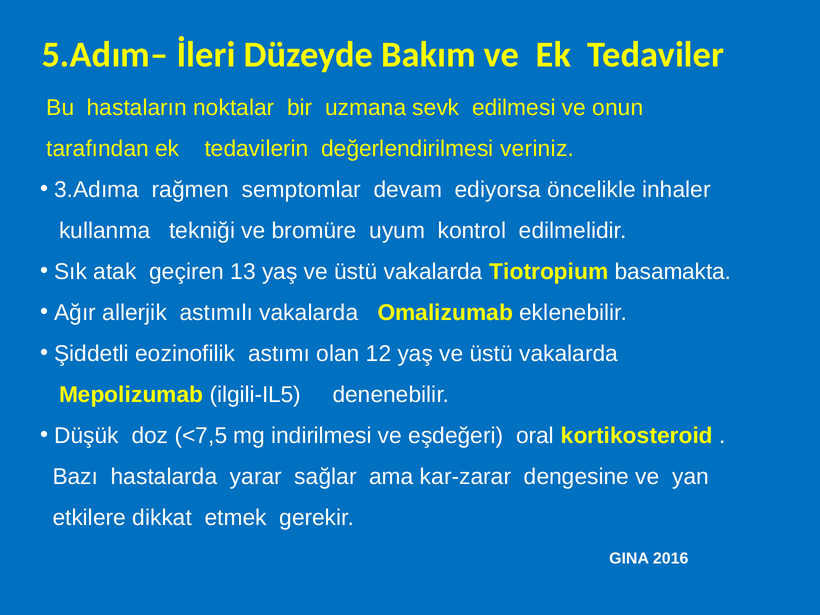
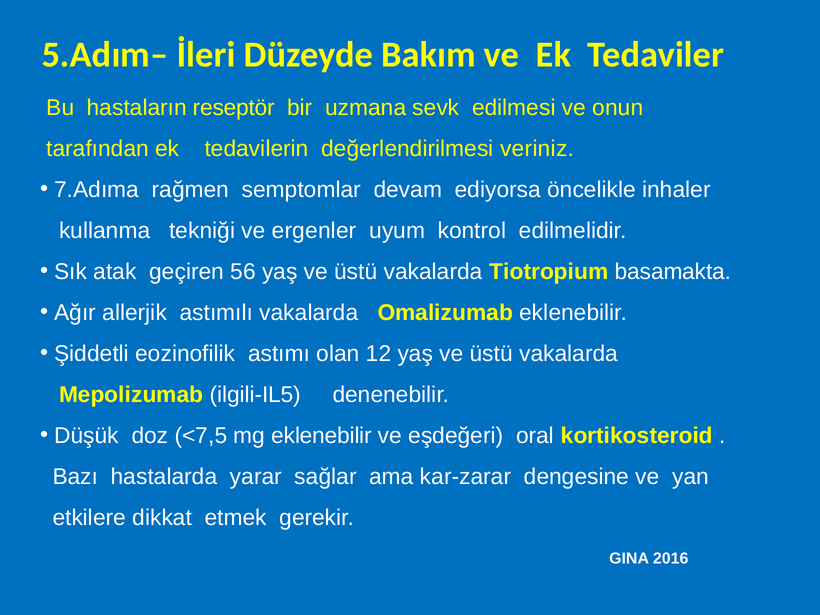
noktalar: noktalar -> reseptör (234, 108)
3.Adıma: 3.Adıma -> 7.Adıma (97, 190)
bromüre: bromüre -> ergenler (314, 231)
13: 13 -> 56 (243, 272)
mg indirilmesi: indirilmesi -> eklenebilir (322, 436)
